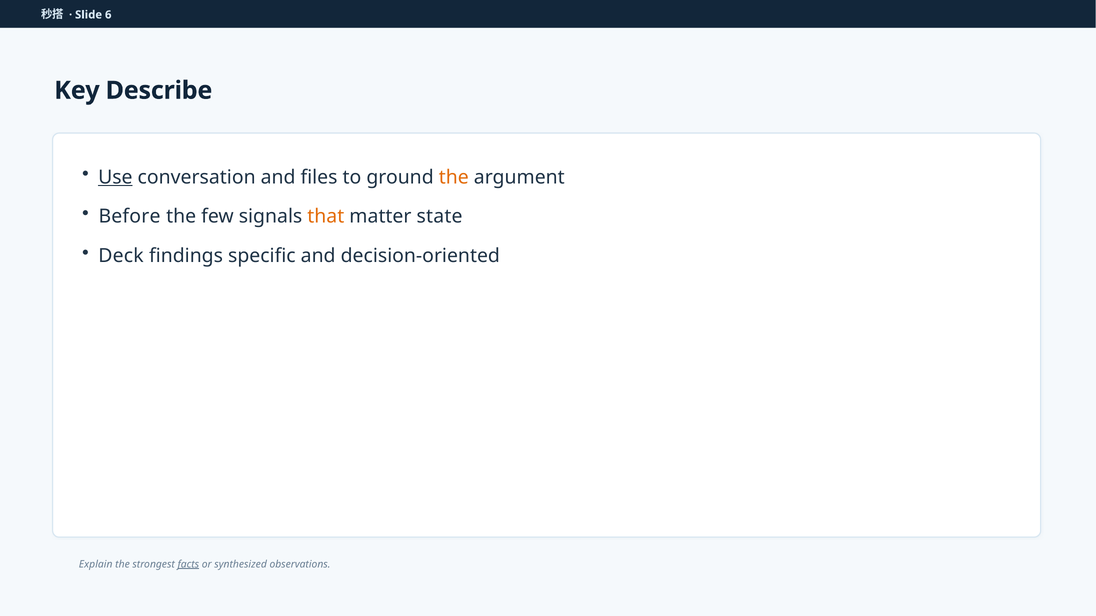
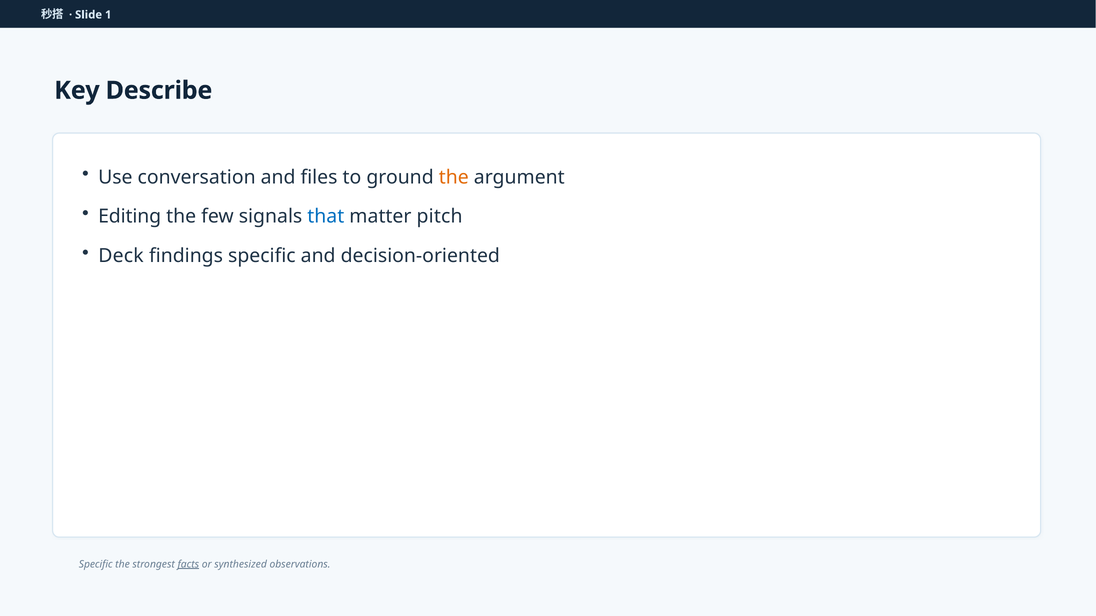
6: 6 -> 1 (108, 15)
Use underline: present -> none (115, 177)
Before: Before -> Editing (130, 217)
that colour: orange -> blue (326, 217)
state: state -> pitch (440, 217)
Explain: Explain -> Specific (96, 565)
